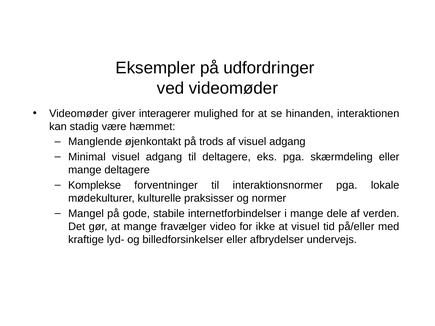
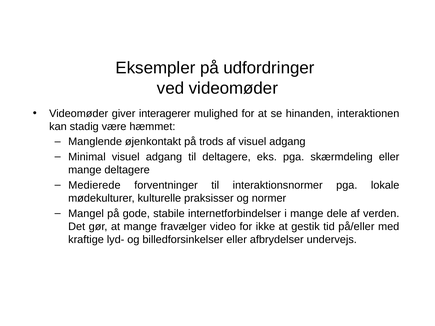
Komplekse: Komplekse -> Medierede (94, 185)
at visuel: visuel -> gestik (305, 227)
